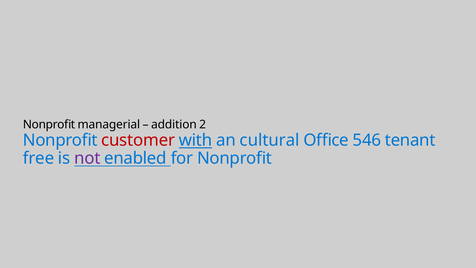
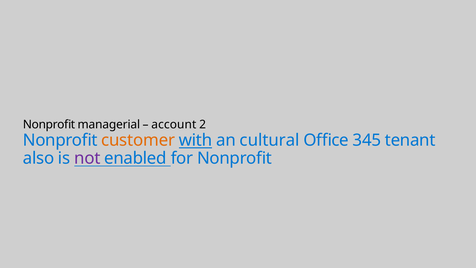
addition: addition -> account (174, 125)
customer colour: red -> orange (138, 140)
546: 546 -> 345 (367, 140)
free: free -> also (39, 158)
